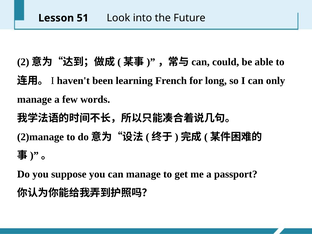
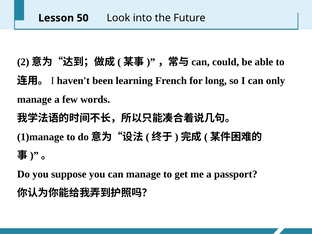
51: 51 -> 50 (83, 18)
2)manage: 2)manage -> 1)manage (41, 137)
